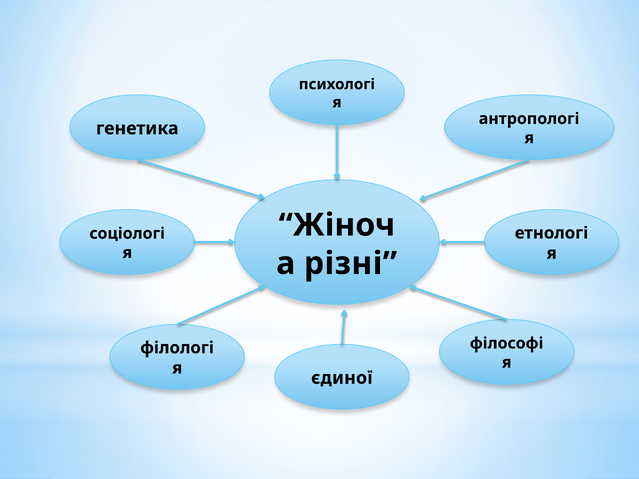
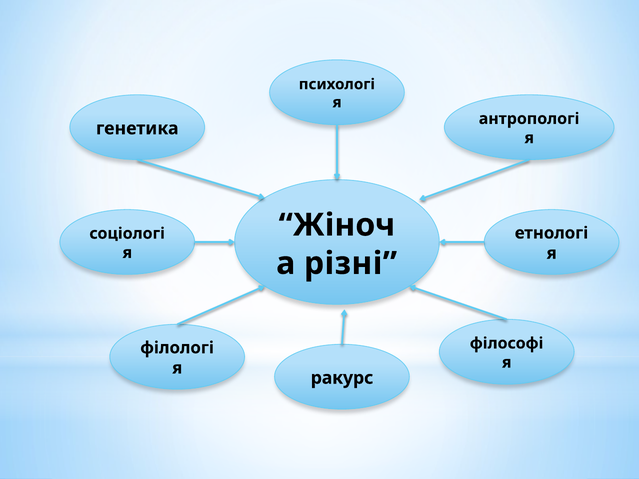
єдиної: єдиної -> ракурс (342, 378)
